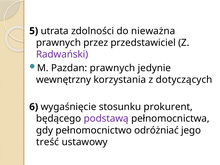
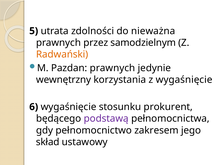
przedstawiciel: przedstawiciel -> samodzielnym (143, 43)
Radwański colour: purple -> orange (62, 54)
z dotyczących: dotyczących -> wygaśnięcie (184, 80)
odróżniać: odróżniać -> zakresem (156, 130)
treść: treść -> skład (48, 142)
